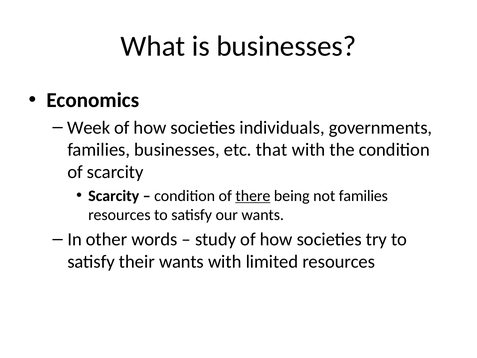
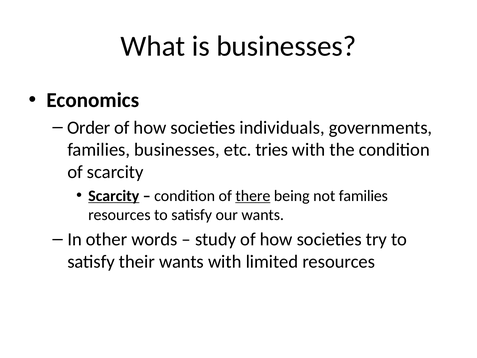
Week: Week -> Order (89, 127)
that: that -> tries (272, 150)
Scarcity underline: none -> present (114, 196)
